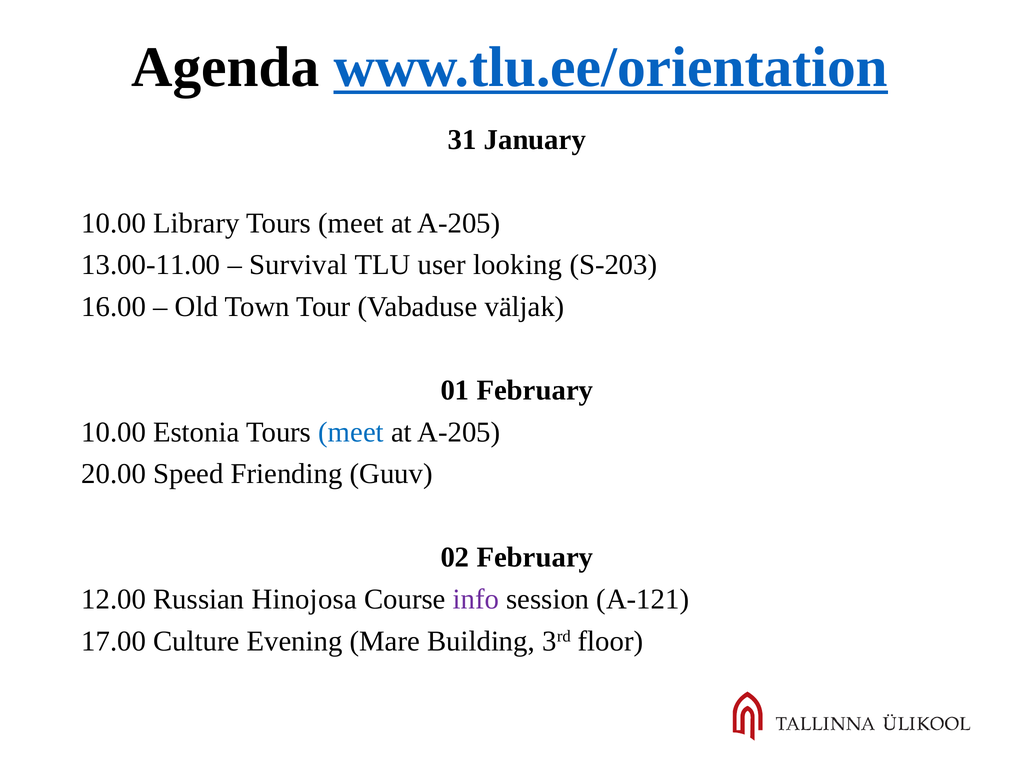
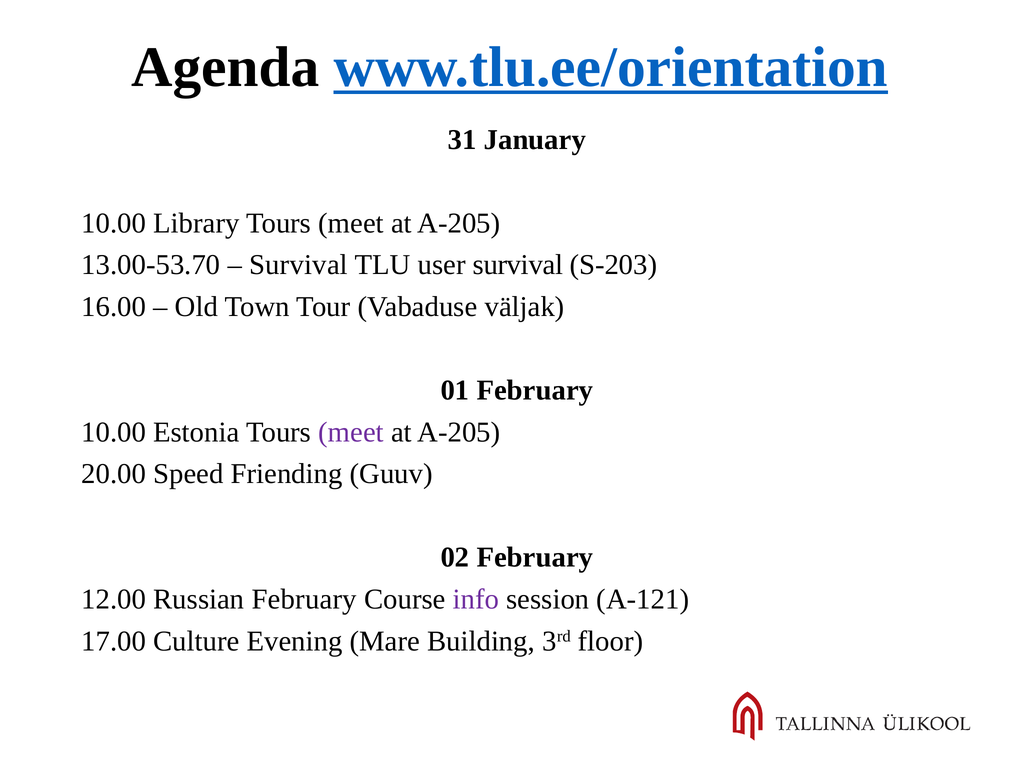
13.00-11.00: 13.00-11.00 -> 13.00-53.70 (151, 265)
user looking: looking -> survival (518, 265)
meet colour: blue -> purple (351, 432)
Russian Hinojosa: Hinojosa -> February (304, 600)
